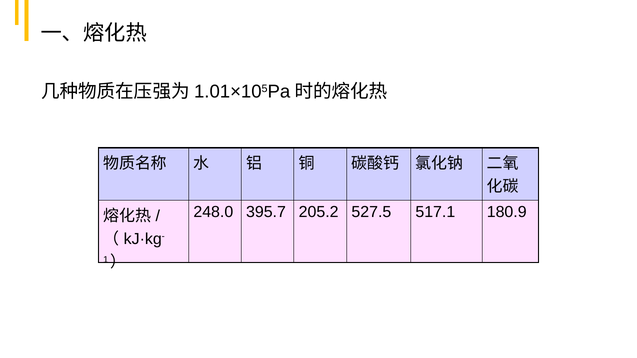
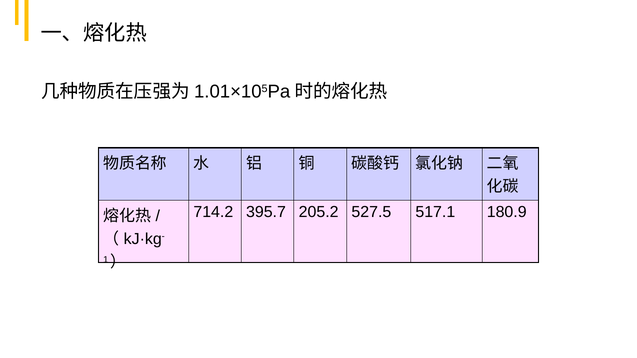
248.0: 248.0 -> 714.2 (213, 212)
